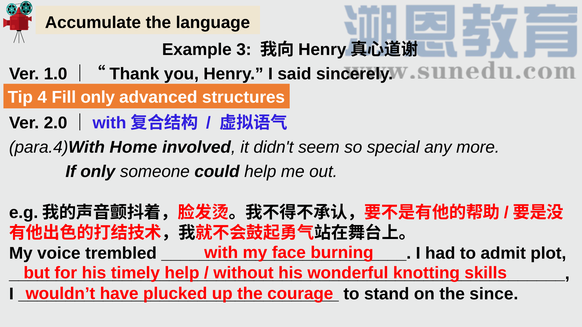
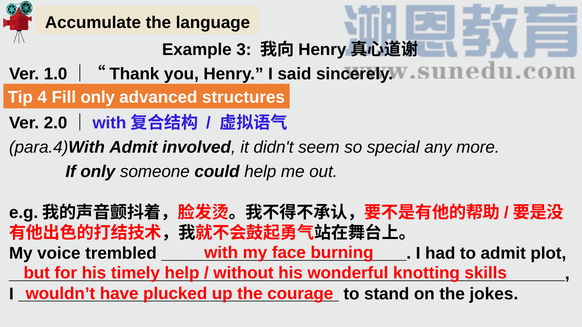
para.4)With Home: Home -> Admit (133, 147)
since: since -> jokes (494, 294)
